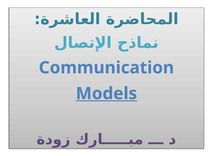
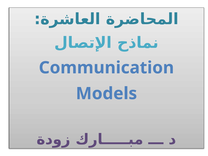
Models underline: present -> none (106, 94)
